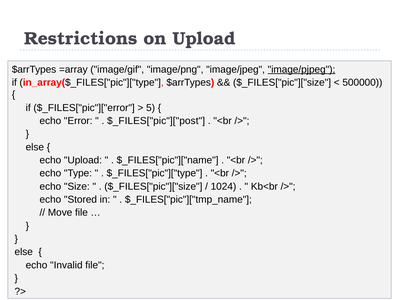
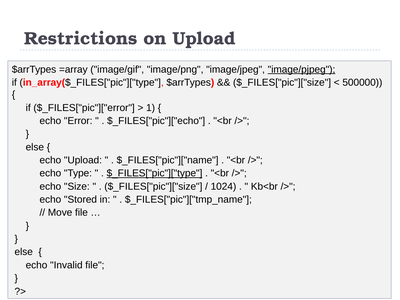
5: 5 -> 1 (151, 108)
$_FILES["pic"]["post: $_FILES["pic"]["post -> $_FILES["pic"]["echo (156, 121)
$_FILES["pic"]["type underline: none -> present (155, 173)
